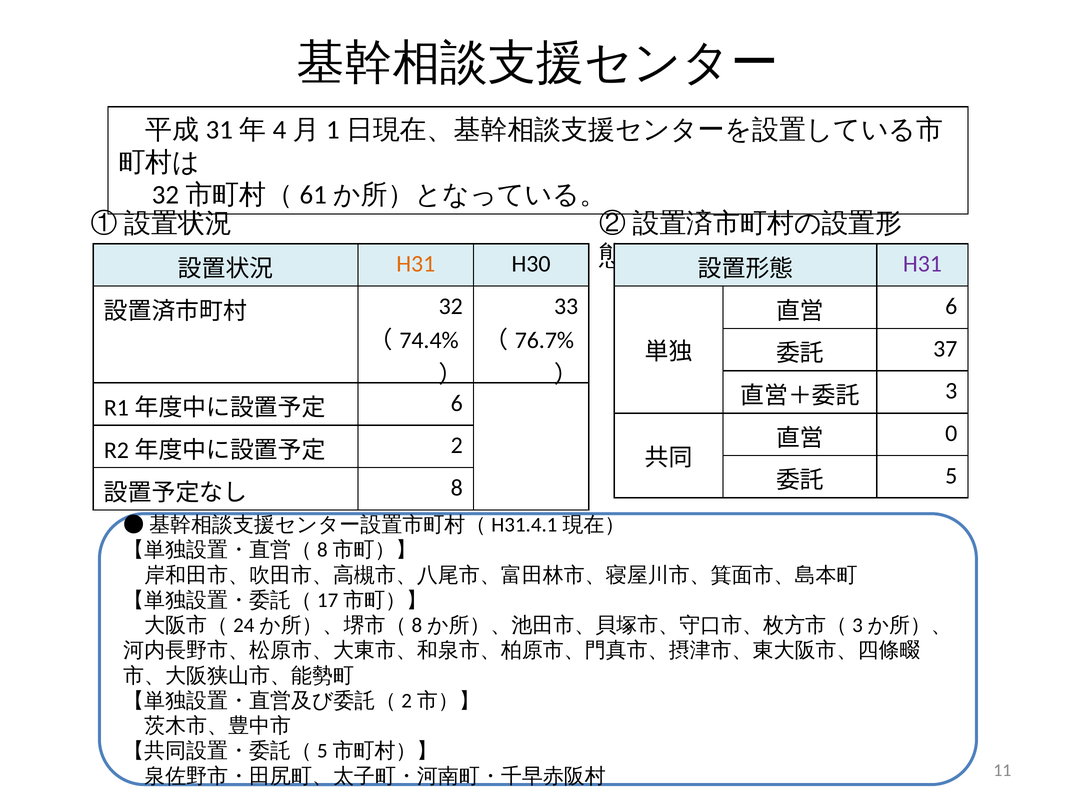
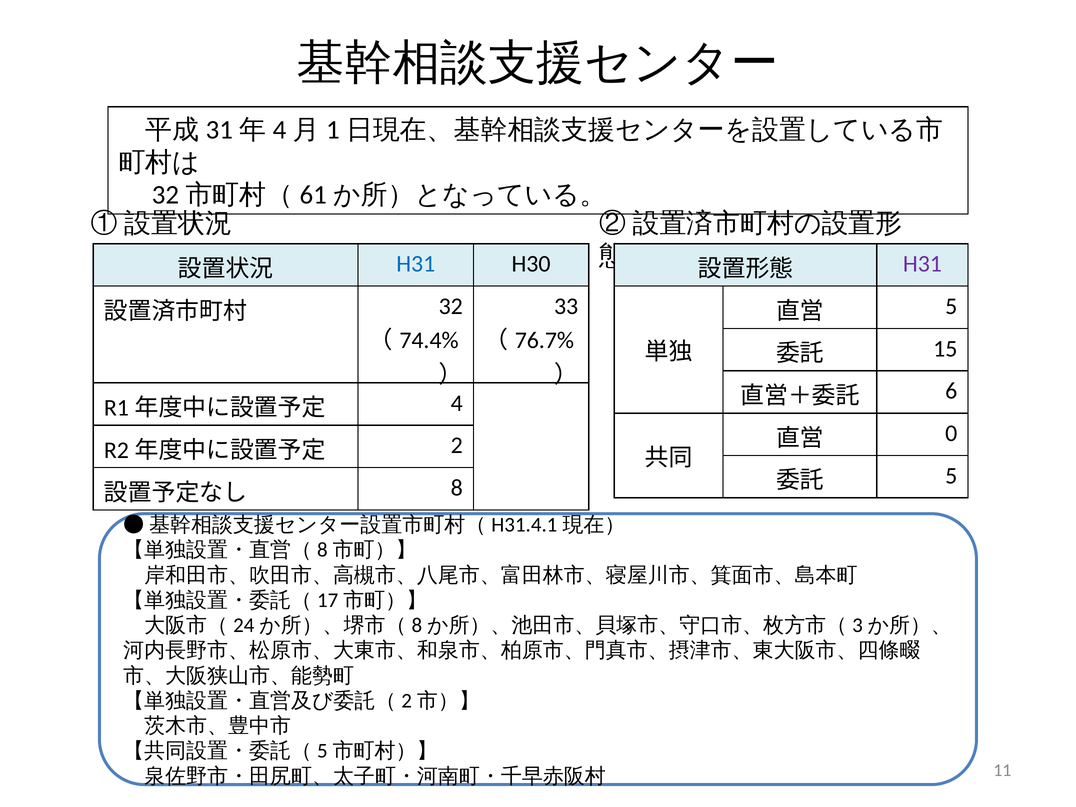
H31 colour: orange -> blue (416, 264)
6: 6 -> 5 (951, 306)
37: 37 -> 15 (945, 349)
3: 3 -> 6 (951, 391)
6: 6 -> 4 (457, 403)
